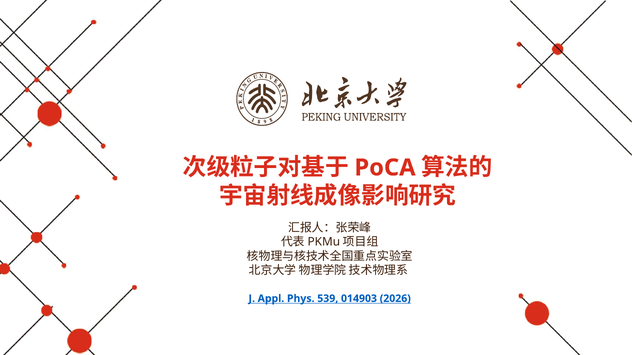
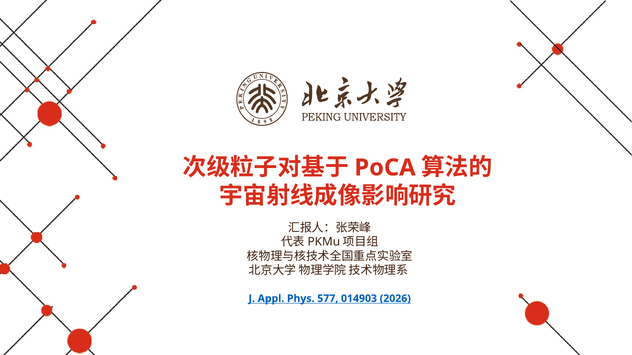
539: 539 -> 577 (328, 299)
